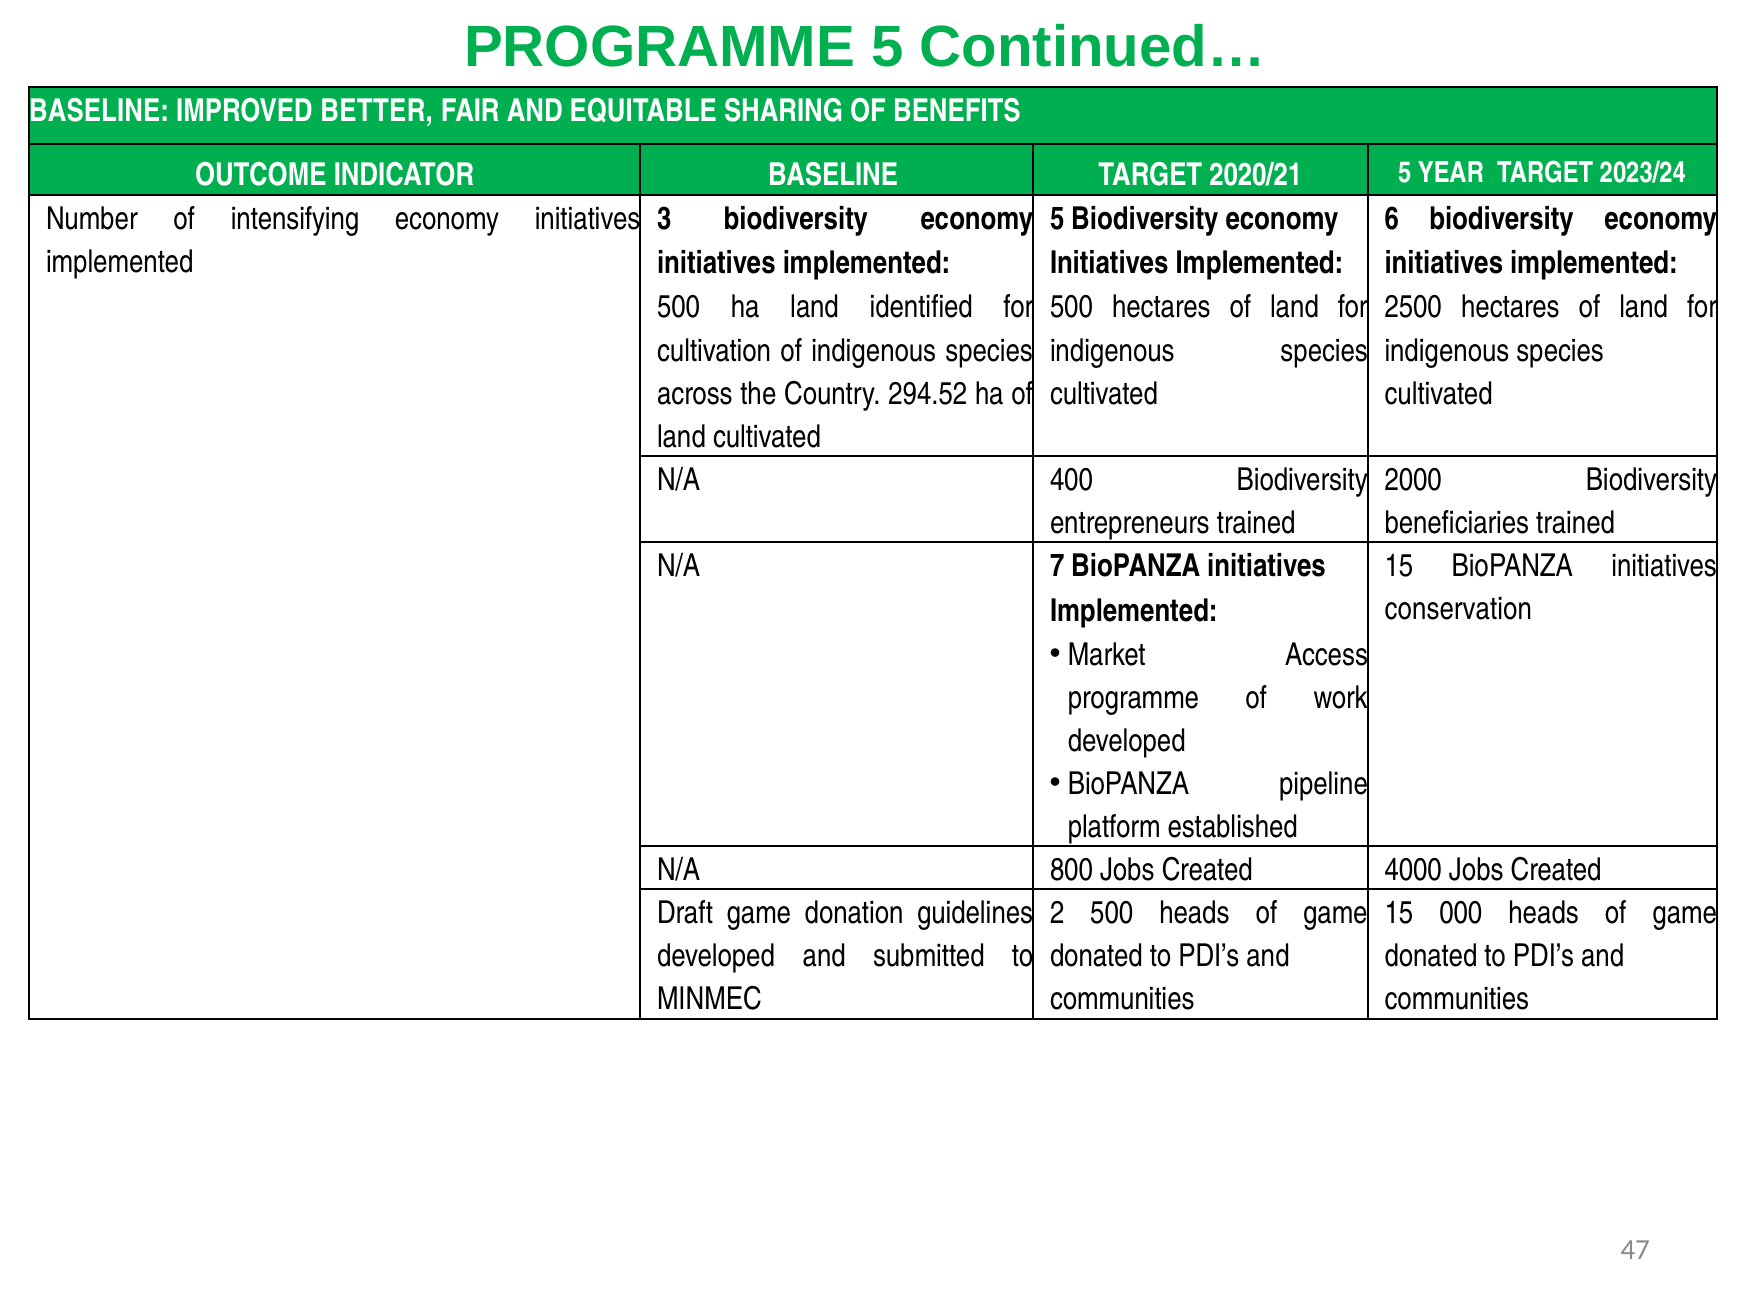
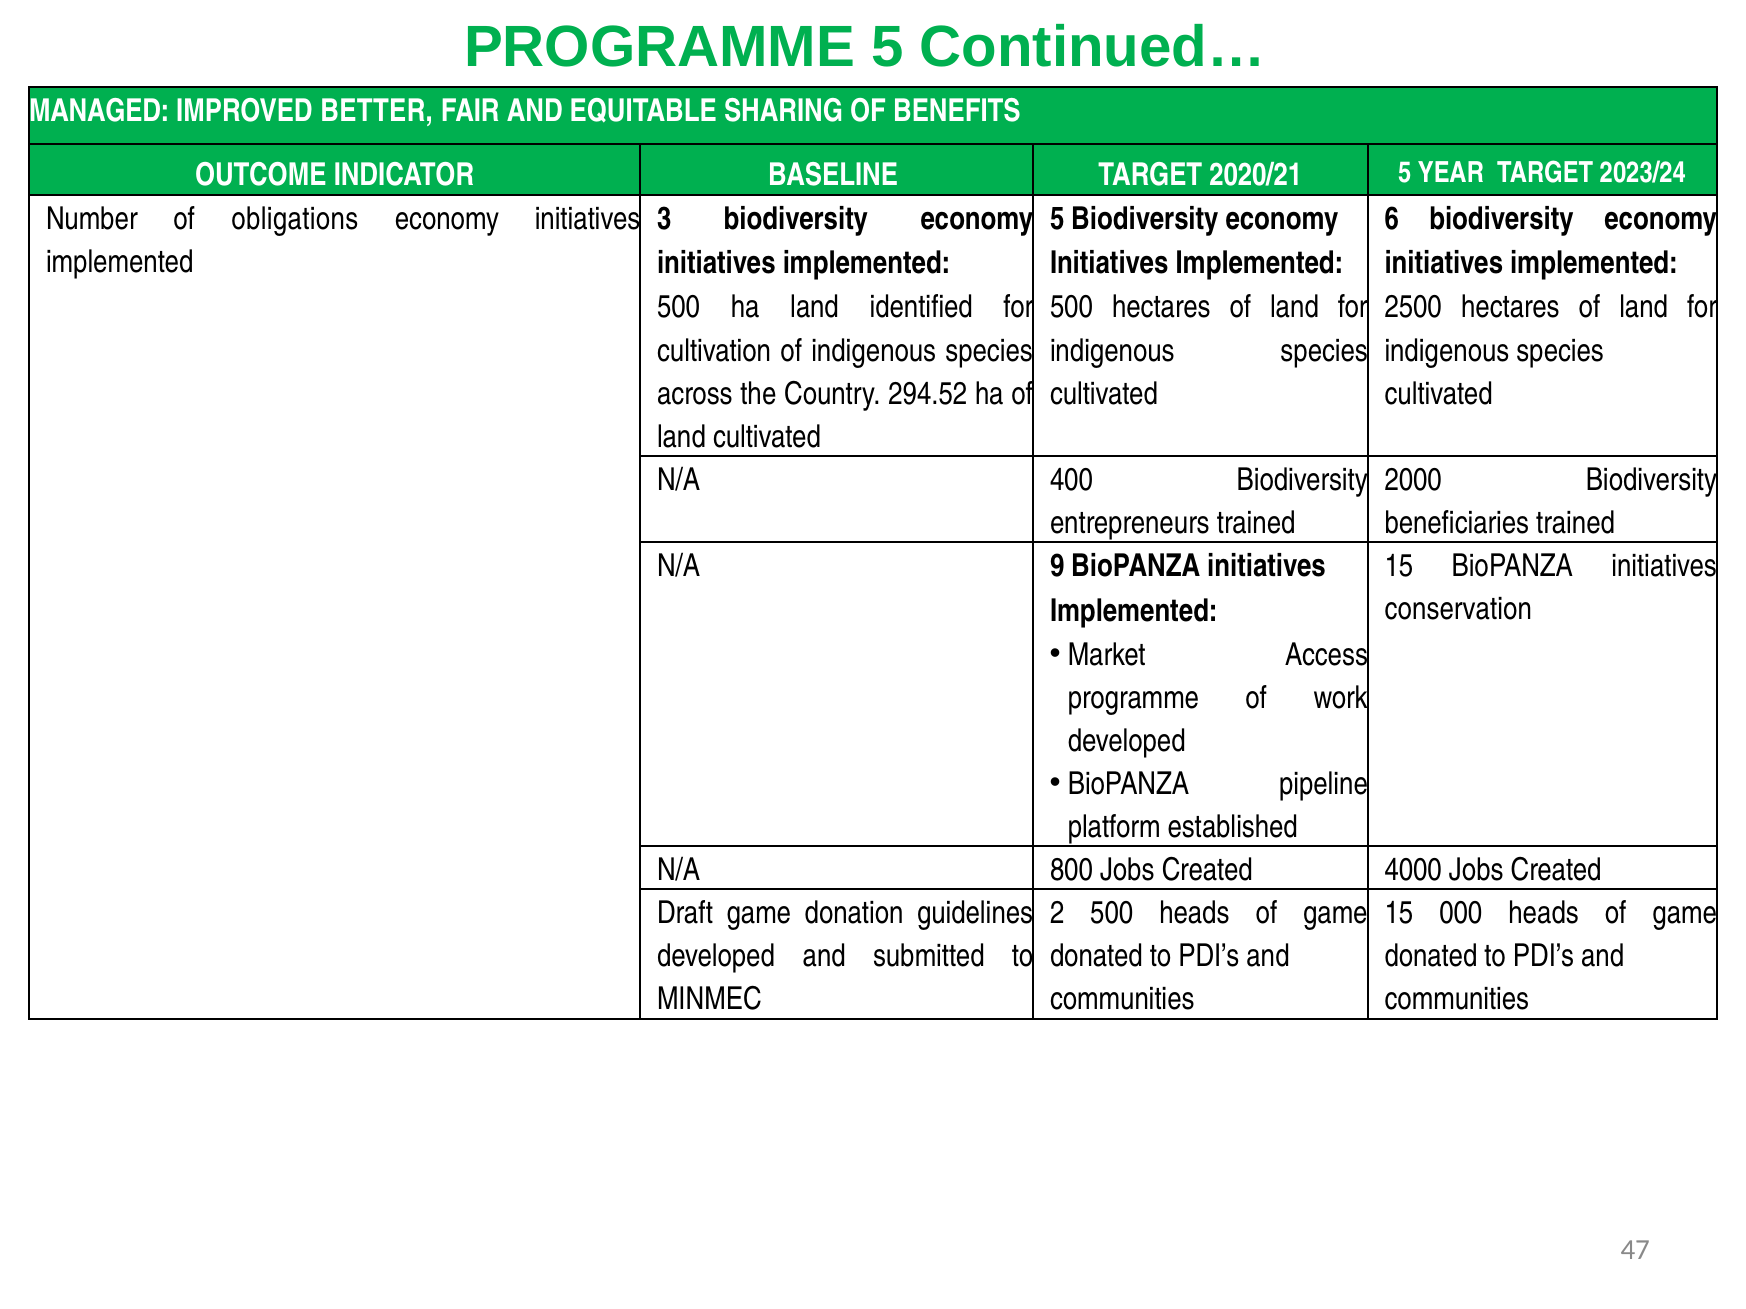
BASELINE: BASELINE -> MANAGED (99, 112)
intensifying: intensifying -> obligations (295, 219)
7: 7 -> 9 (1057, 567)
